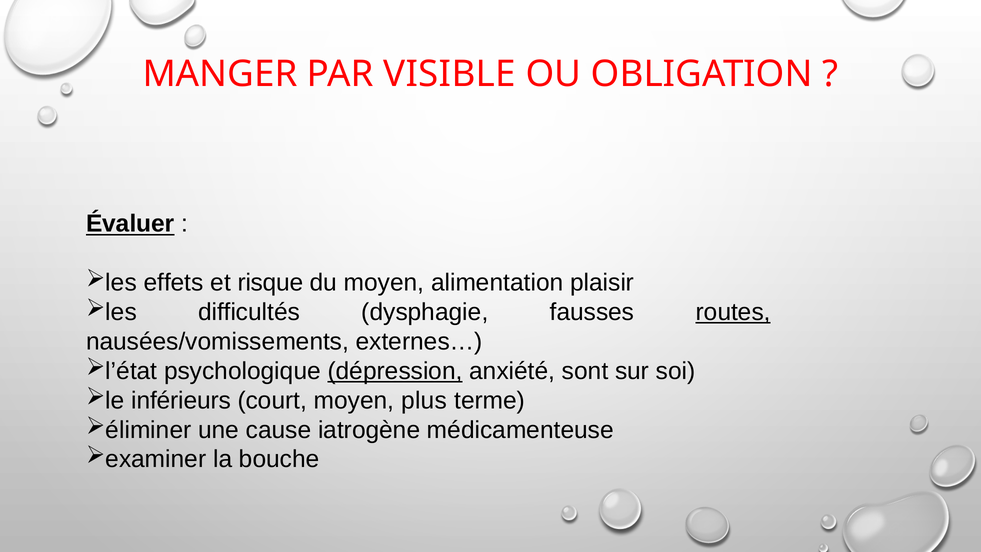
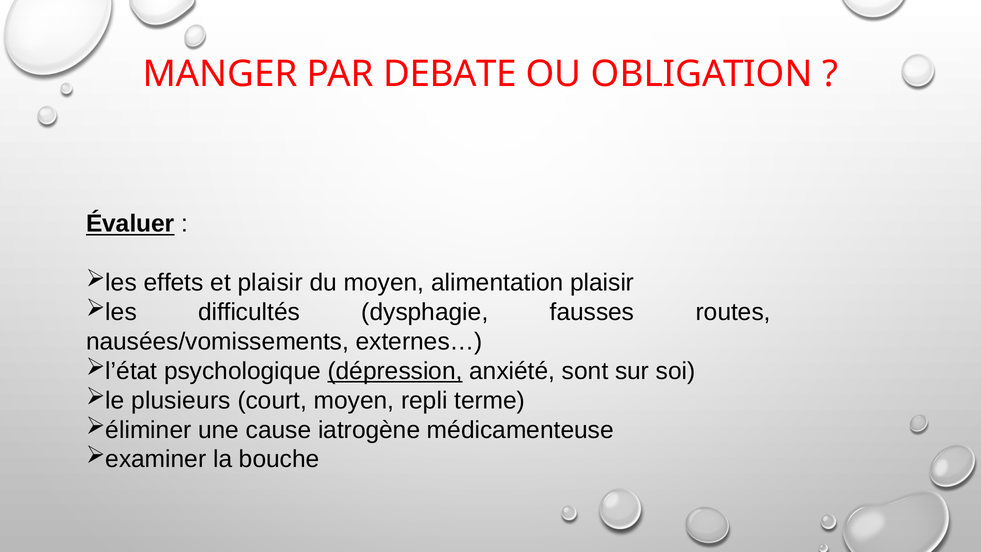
VISIBLE: VISIBLE -> DEBATE (450, 74)
et risque: risque -> plaisir (270, 283)
routes underline: present -> none (733, 312)
inférieurs: inférieurs -> plusieurs (181, 400)
plus: plus -> repli (424, 400)
